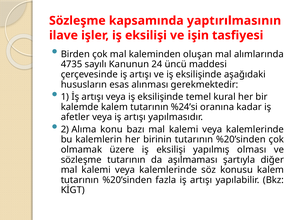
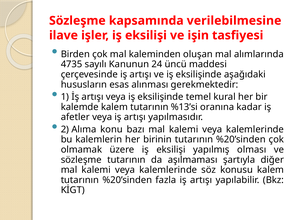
yaptırılmasının: yaptırılmasının -> verilebilmesine (234, 21)
%24’si: %24’si -> %13’si (184, 107)
